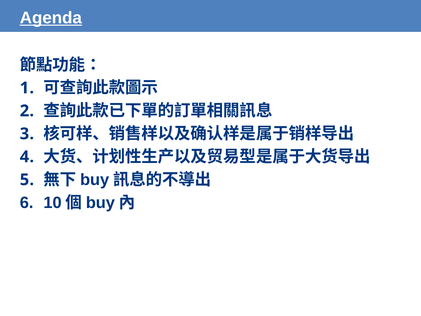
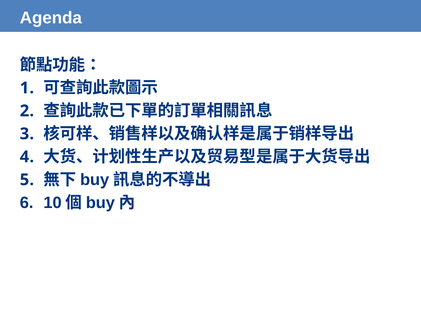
Agenda underline: present -> none (51, 18)
